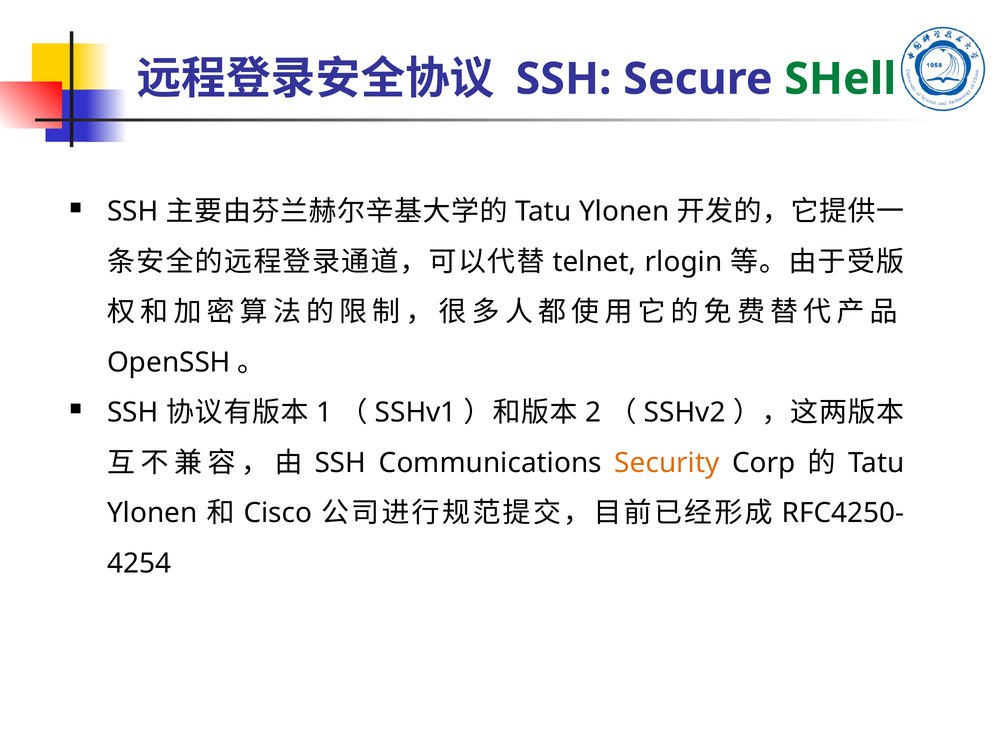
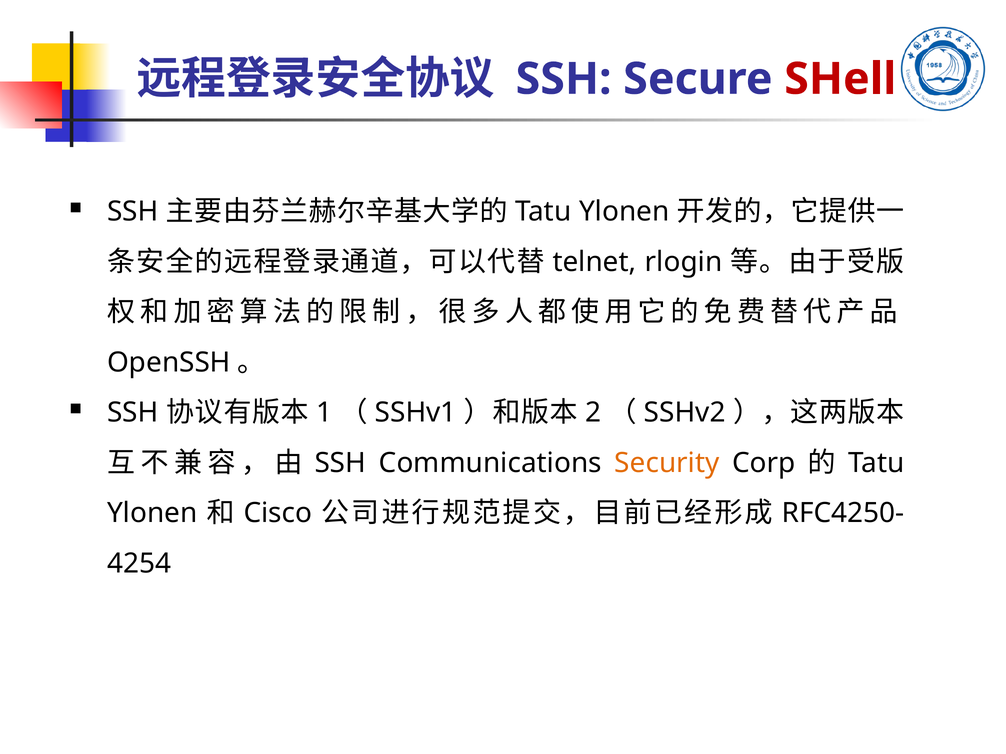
SHell colour: green -> red (840, 79)
